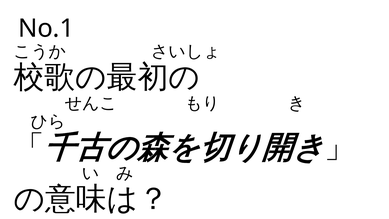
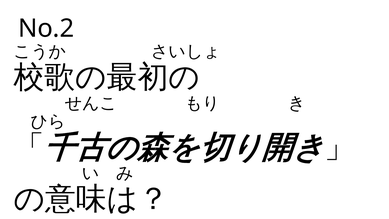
Nо.1: Nо.1 -> Nо.2 (46, 28)
